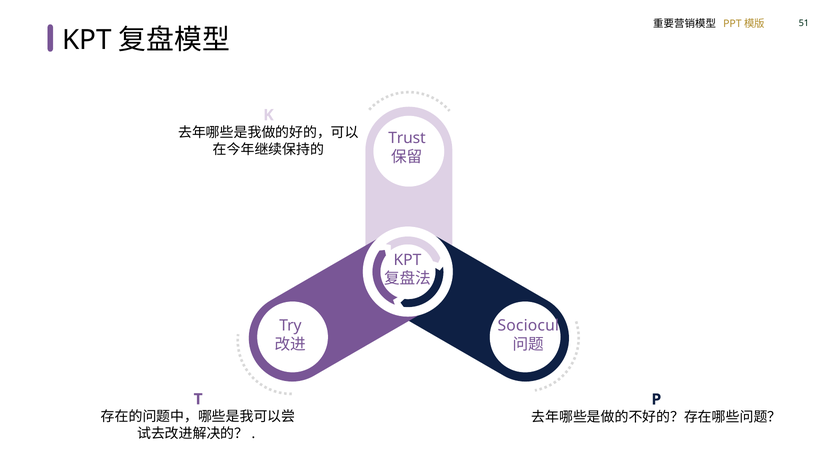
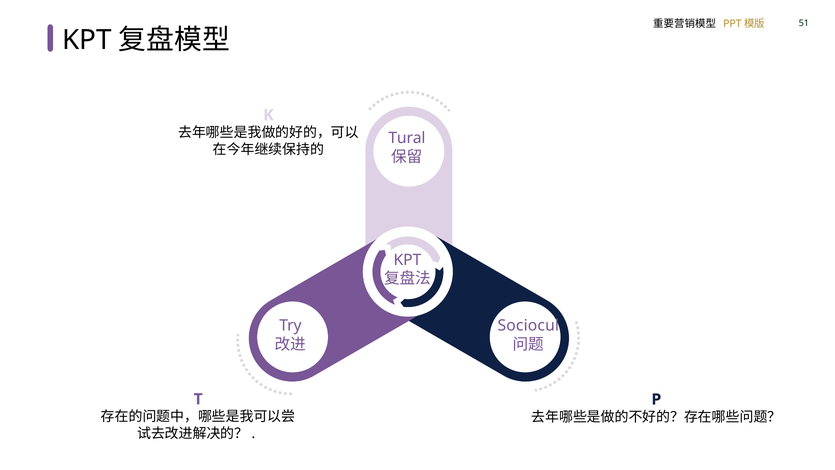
Trust: Trust -> Tural (407, 138)
